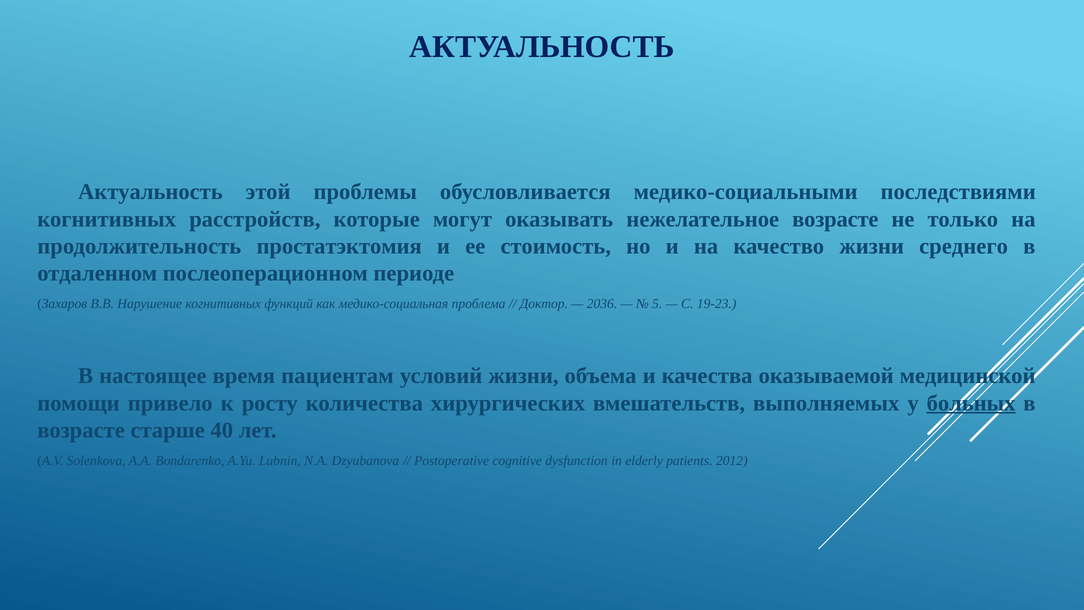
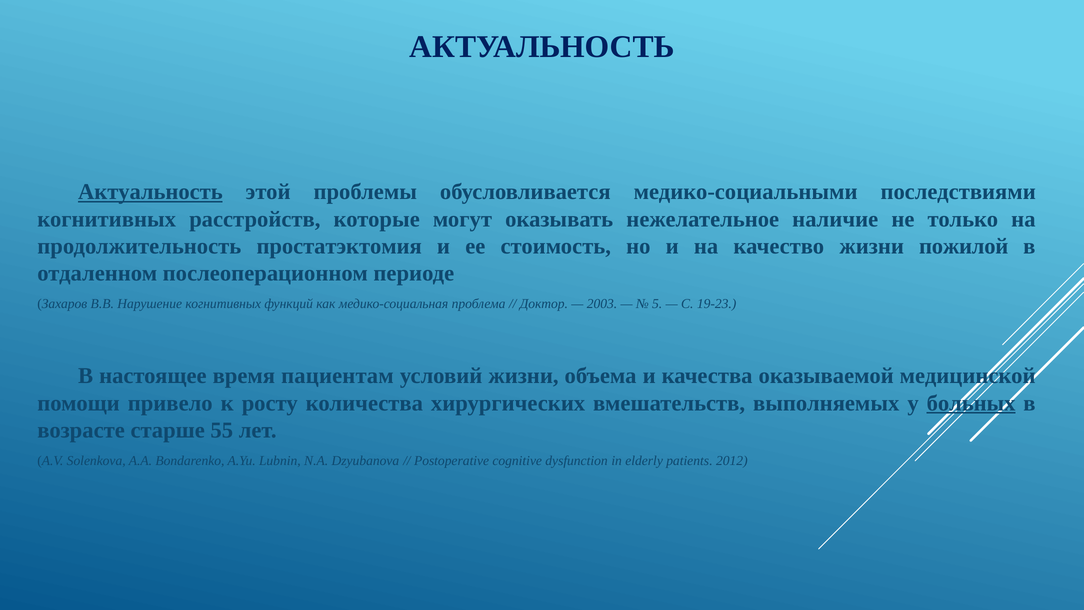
Актуальность underline: none -> present (150, 192)
нежелательное возрасте: возрасте -> наличие (835, 219)
среднего: среднего -> пожилой (964, 246)
2036: 2036 -> 2003 (602, 304)
40: 40 -> 55 (222, 430)
